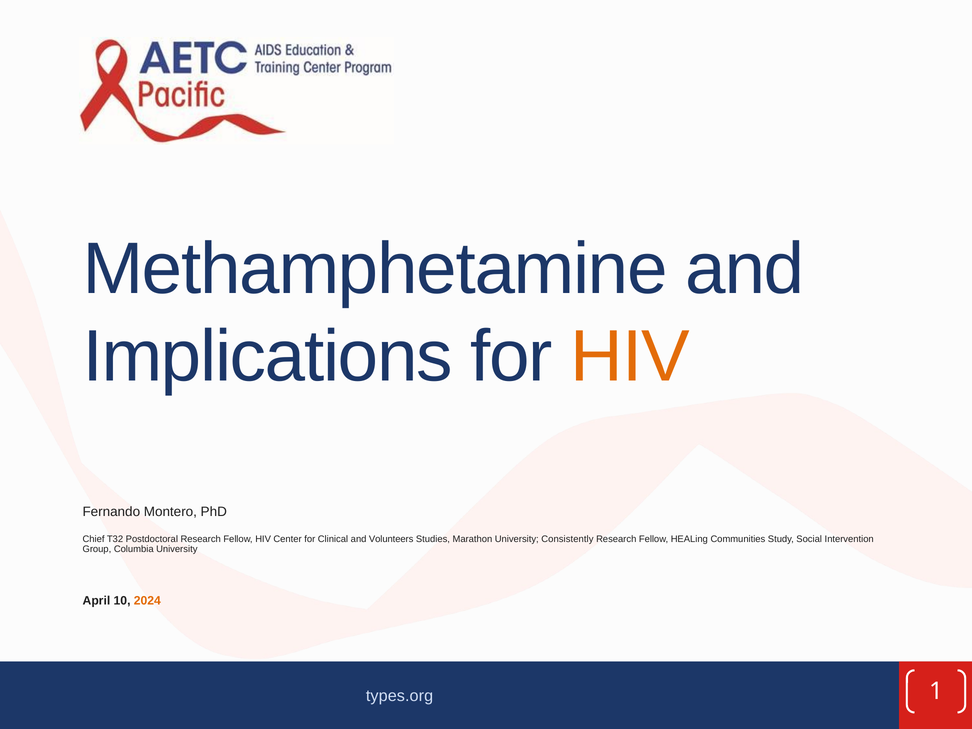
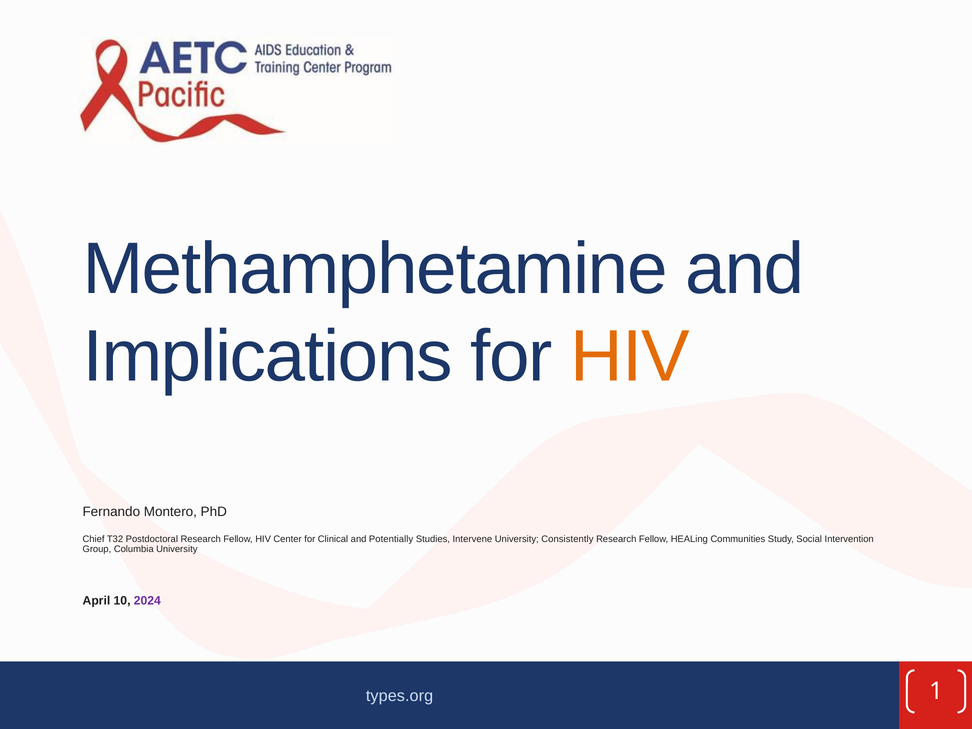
Volunteers: Volunteers -> Potentially (391, 539)
Marathon: Marathon -> Intervene (472, 539)
2024 colour: orange -> purple (147, 601)
